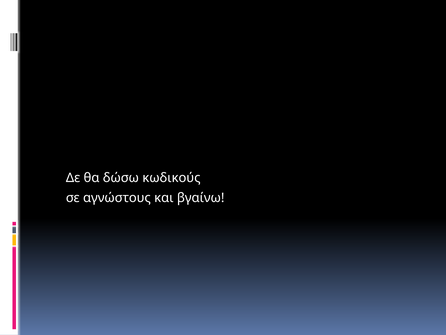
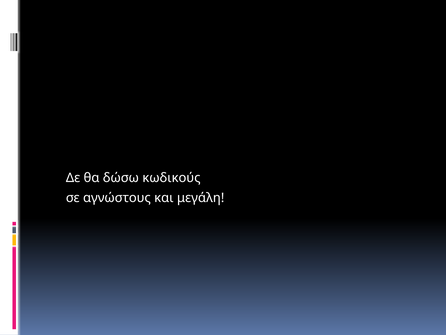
βγαίνω: βγαίνω -> μεγάλη (201, 198)
